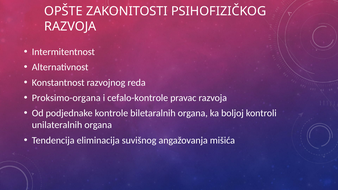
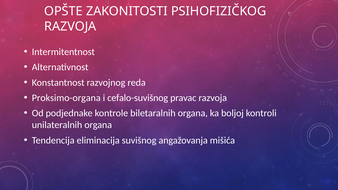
cefalo-kontrole: cefalo-kontrole -> cefalo-suvišnog (138, 98)
